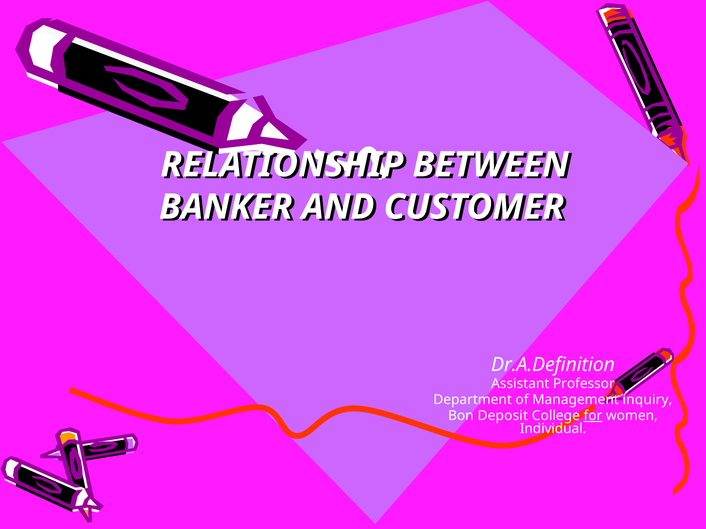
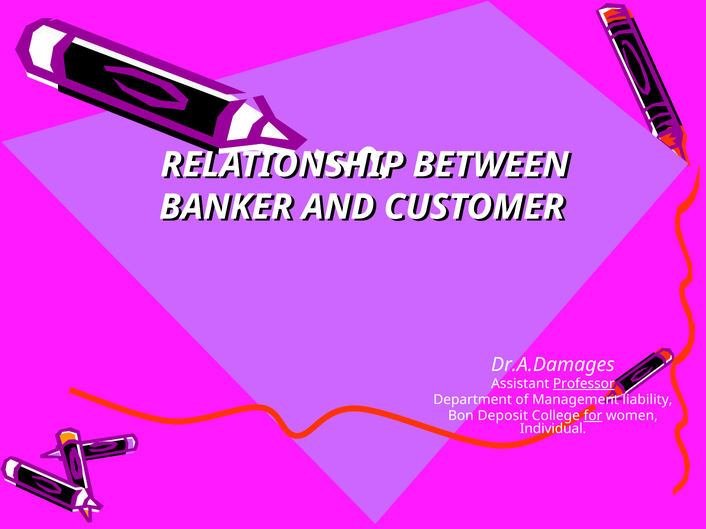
Dr.A.Definition: Dr.A.Definition -> Dr.A.Damages (553, 365)
Professor underline: none -> present (584, 384)
inquiry: inquiry -> liability (647, 400)
